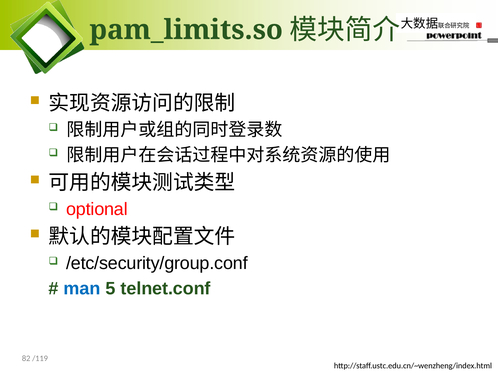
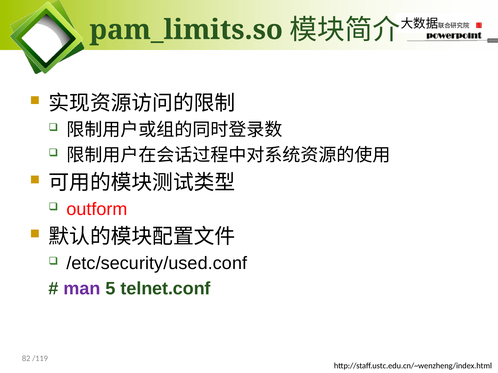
optional: optional -> outform (97, 210)
/etc/security/group.conf: /etc/security/group.conf -> /etc/security/used.conf (157, 264)
man colour: blue -> purple (82, 289)
